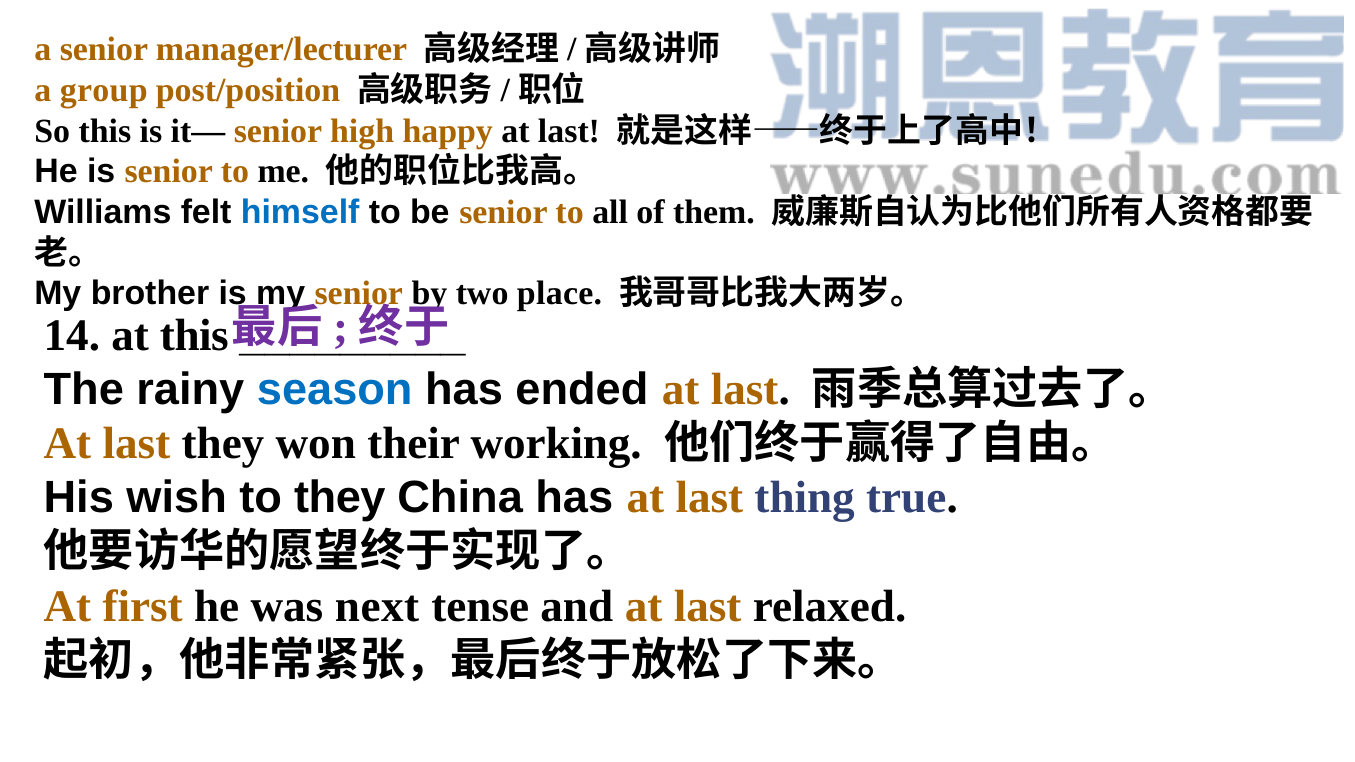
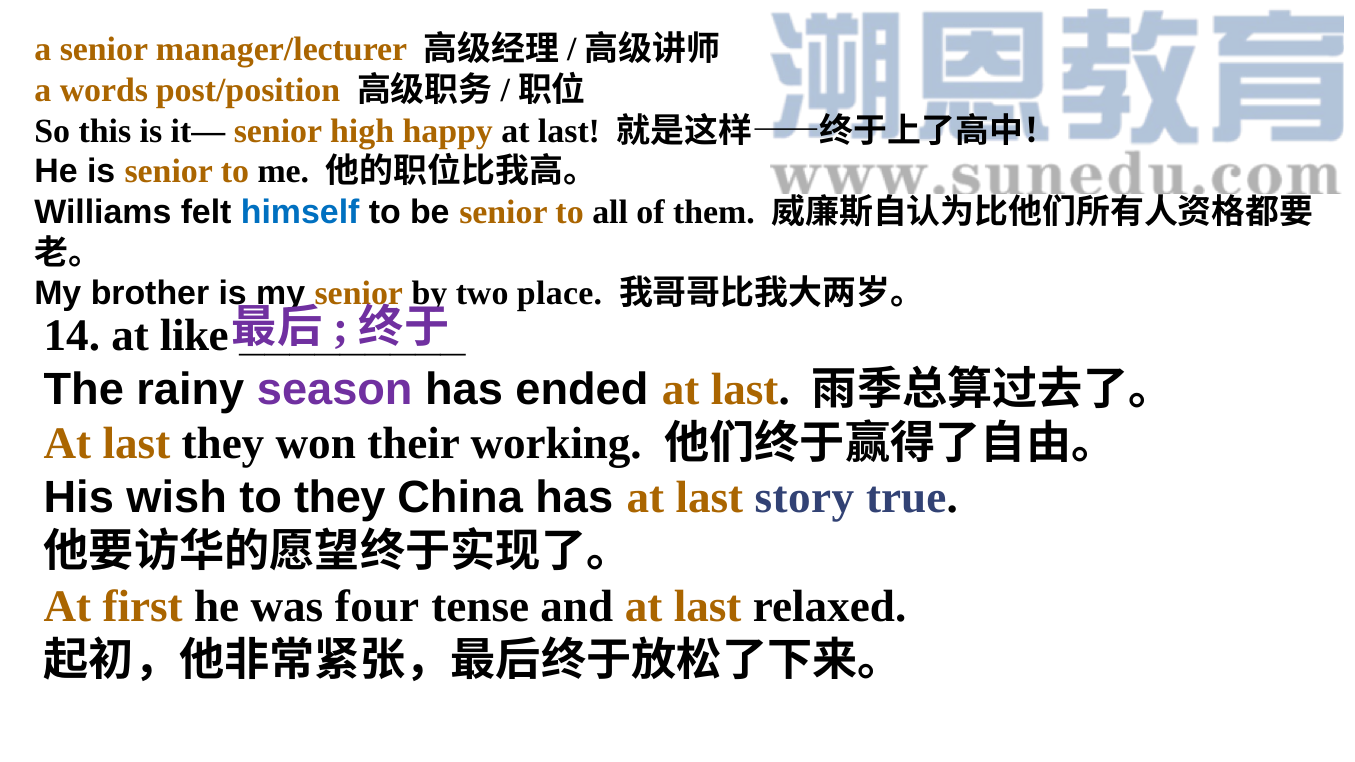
group: group -> words (104, 90)
at this: this -> like (194, 335)
season colour: blue -> purple (335, 390)
thing: thing -> story (804, 498)
next: next -> four (377, 606)
